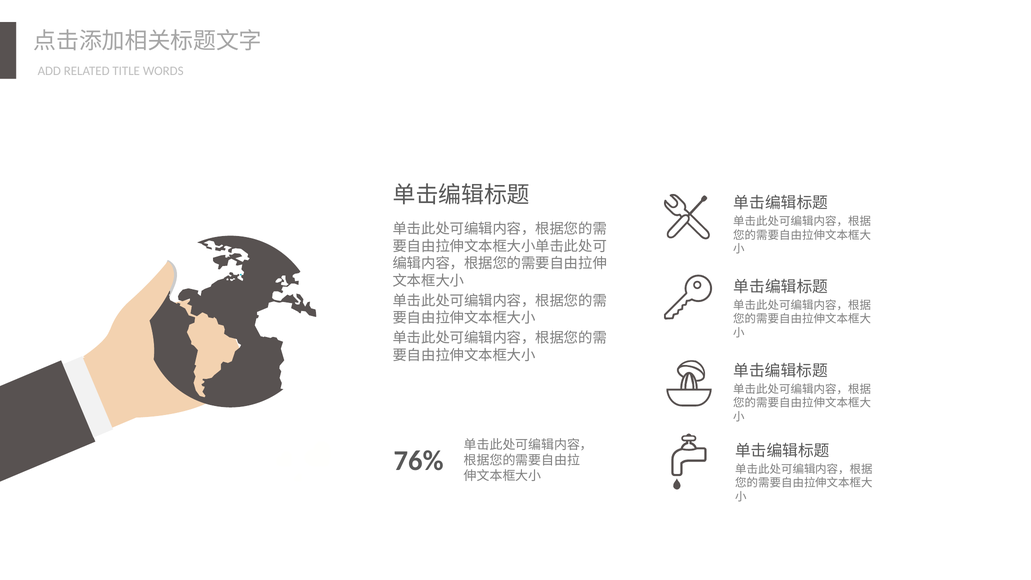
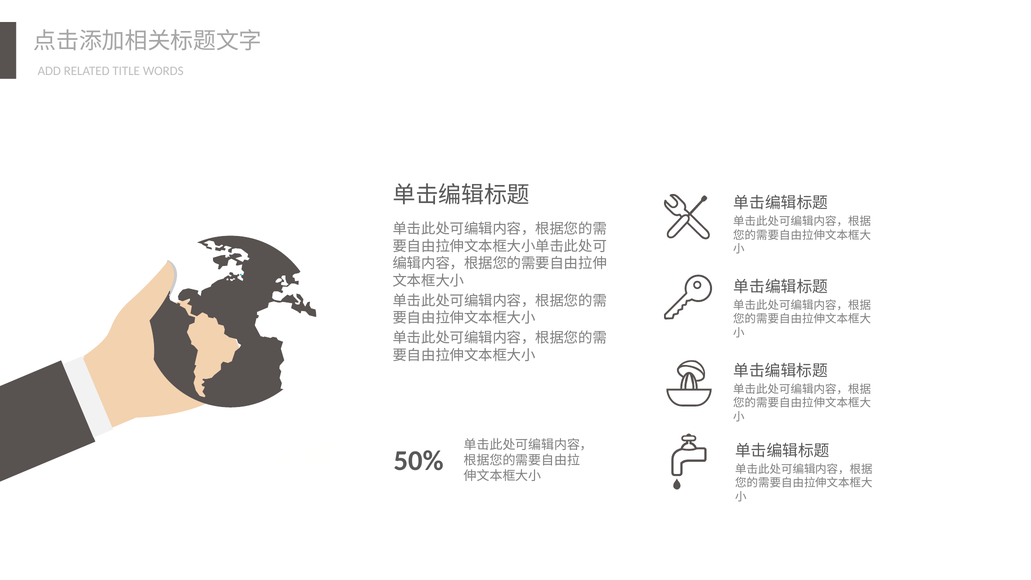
76%: 76% -> 50% (419, 461)
